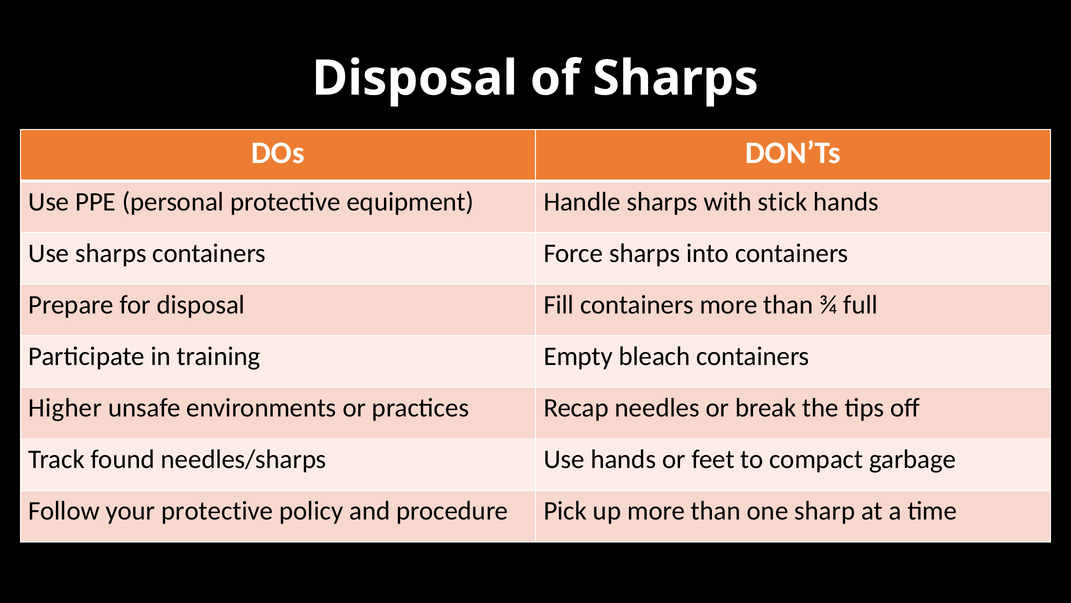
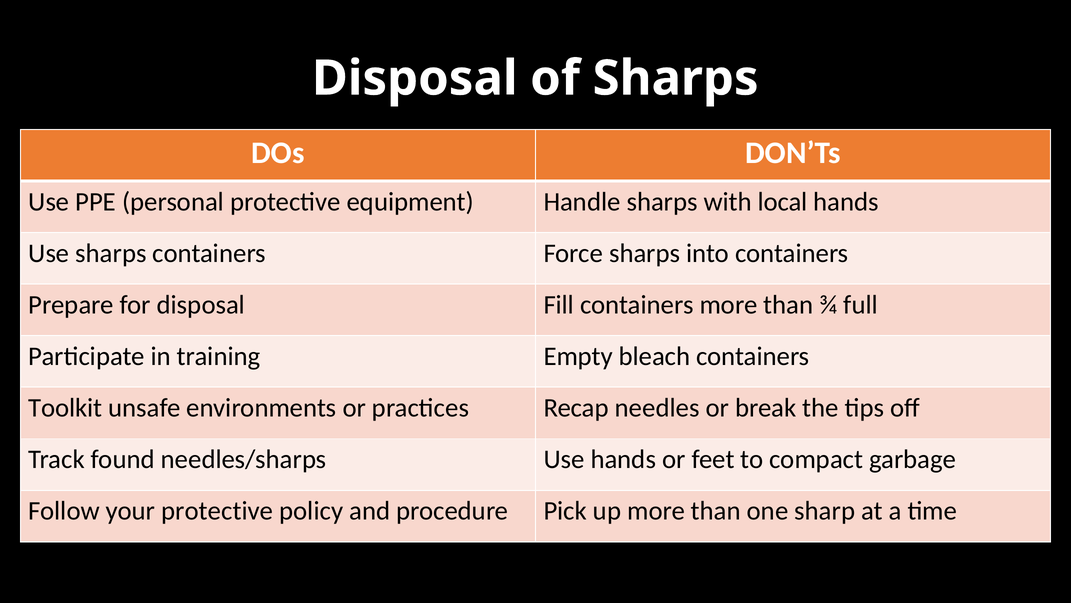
stick: stick -> local (783, 202)
Higher: Higher -> Toolkit (65, 407)
